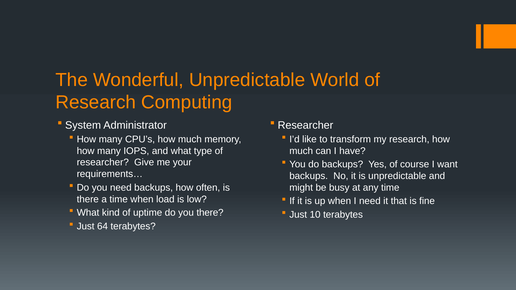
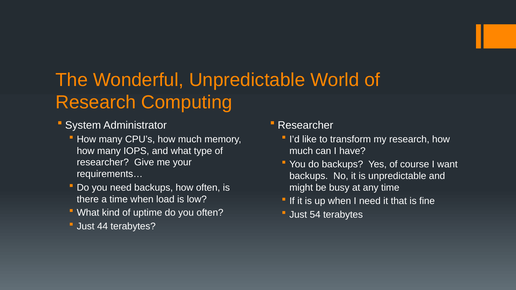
you there: there -> often (210, 213)
10: 10 -> 54 (315, 215)
64: 64 -> 44 (103, 226)
